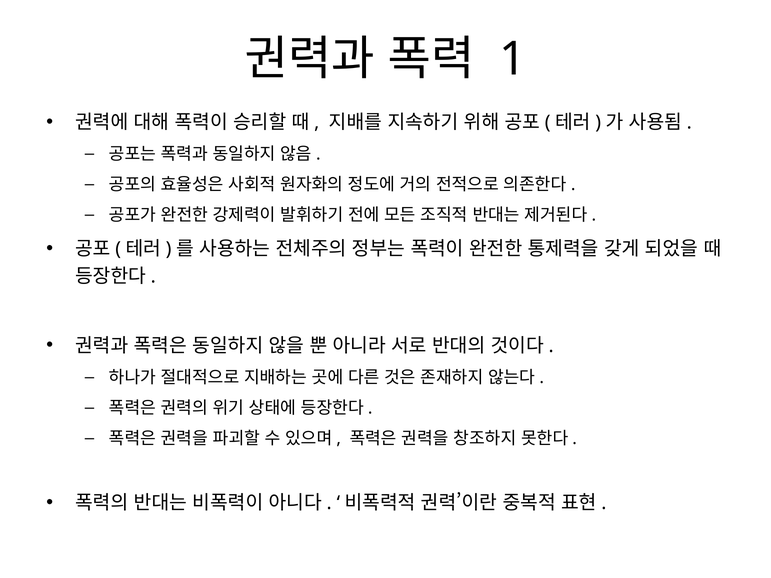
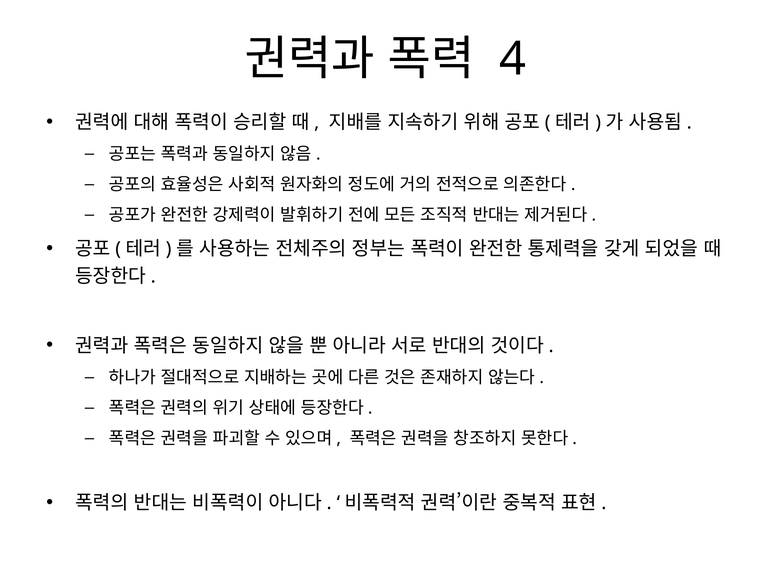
1: 1 -> 4 (513, 59)
